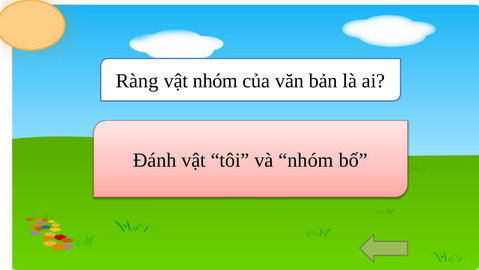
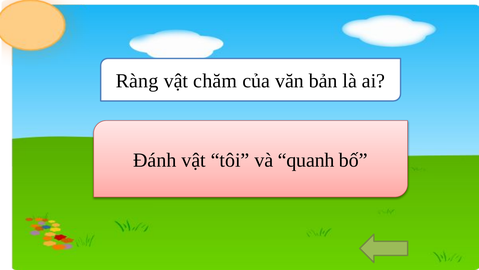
vật nhóm: nhóm -> chăm (215, 81)
và nhóm: nhóm -> quanh (306, 160)
